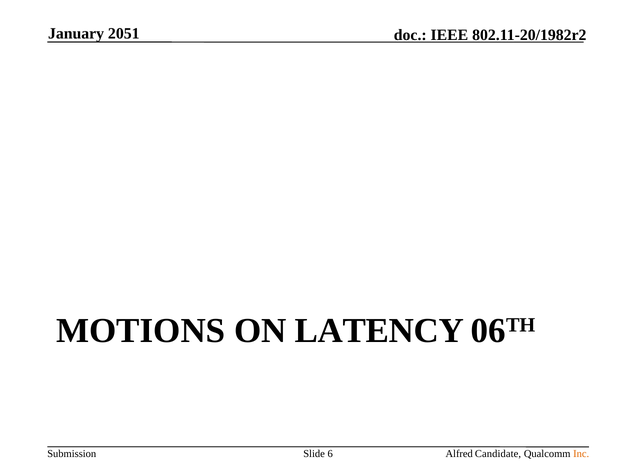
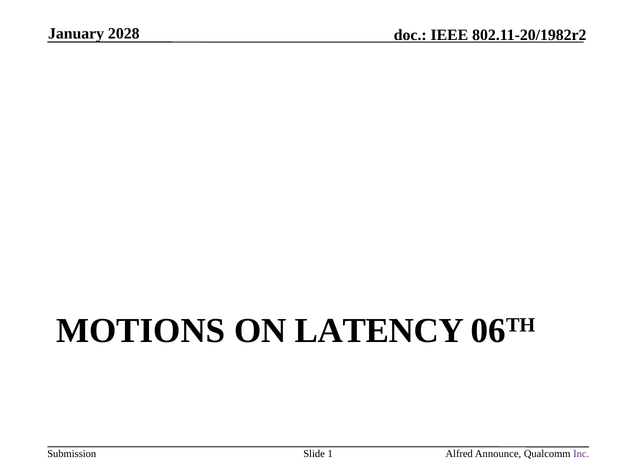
2051: 2051 -> 2028 (124, 33)
6: 6 -> 1 (330, 454)
Candidate: Candidate -> Announce (498, 454)
Inc colour: orange -> purple (581, 454)
